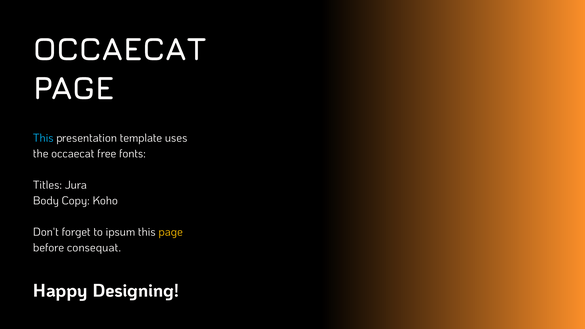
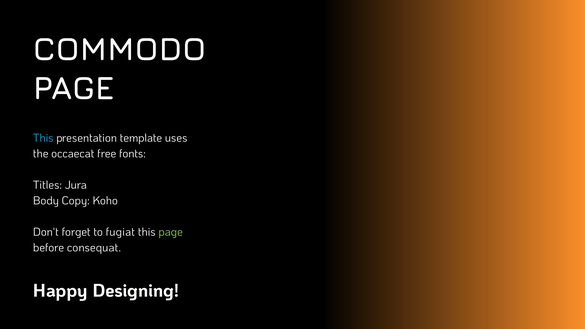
OCCAECAT: OCCAECAT -> COMMODO (119, 49)
ipsum: ipsum -> fugiat (120, 232)
page colour: yellow -> light green (171, 232)
